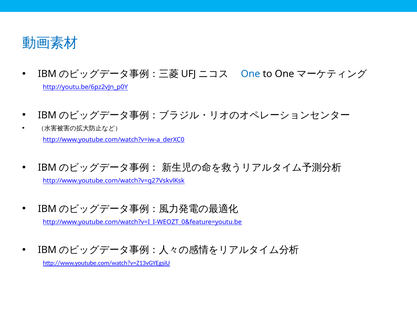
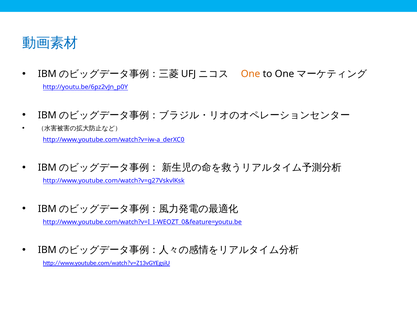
One colour: blue -> orange (251, 74)
